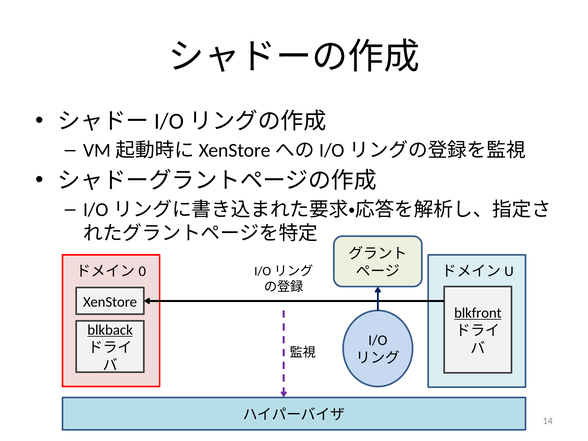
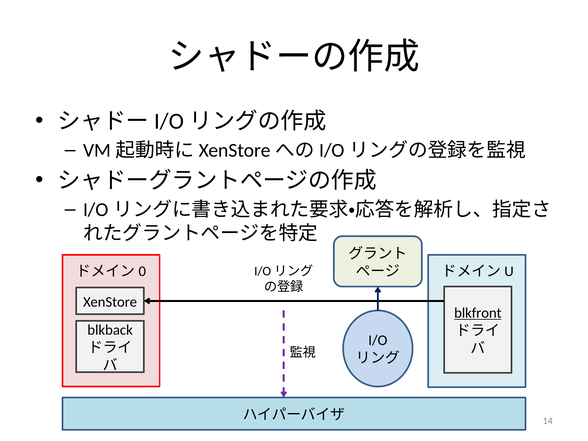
blkback underline: present -> none (110, 330)
